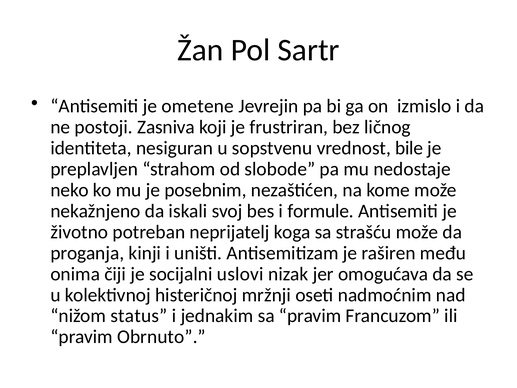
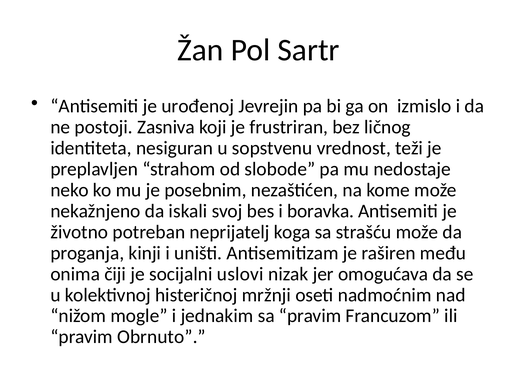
ometene: ometene -> urođenoj (198, 106)
bile: bile -> teži (409, 148)
formule: formule -> boravka (321, 211)
status: status -> mogle (139, 316)
